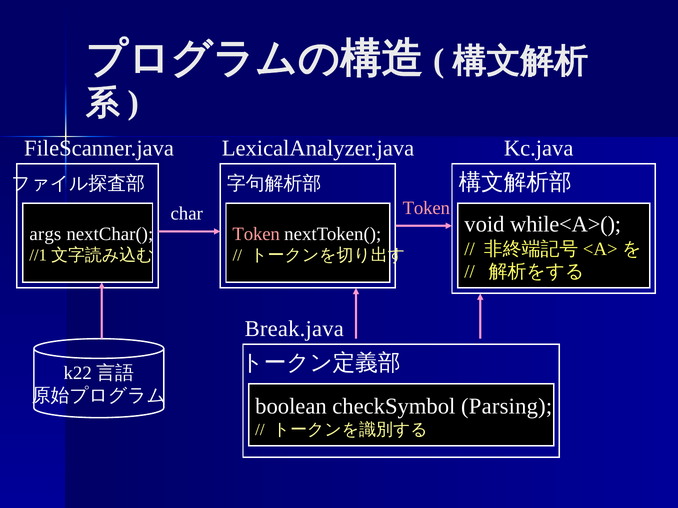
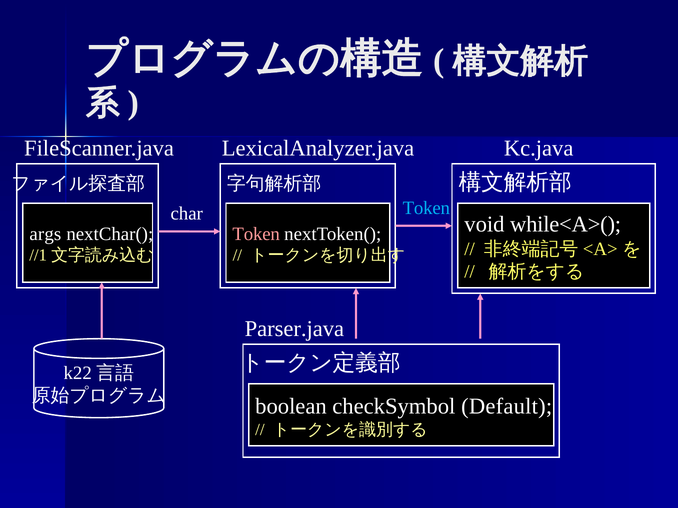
Token colour: pink -> light blue (426, 208)
Break.java: Break.java -> Parser.java (294, 329)
Parsing: Parsing -> Default (507, 407)
